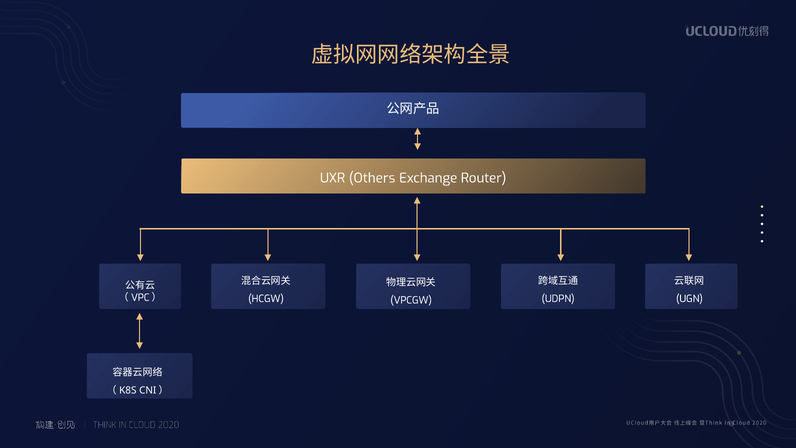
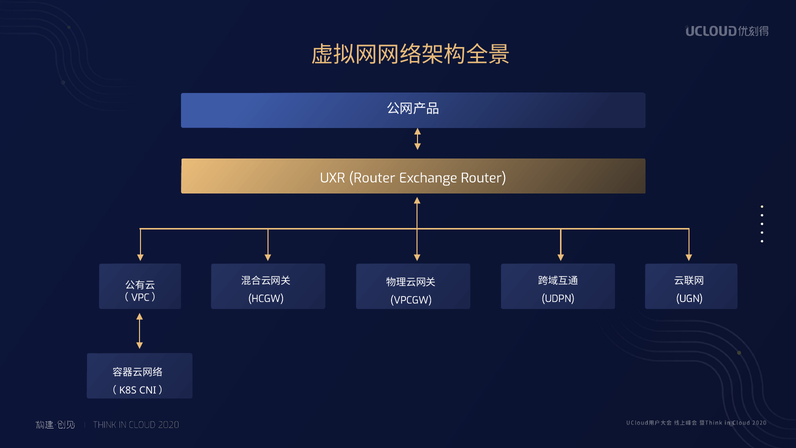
UXR Others: Others -> Router (372, 178)
